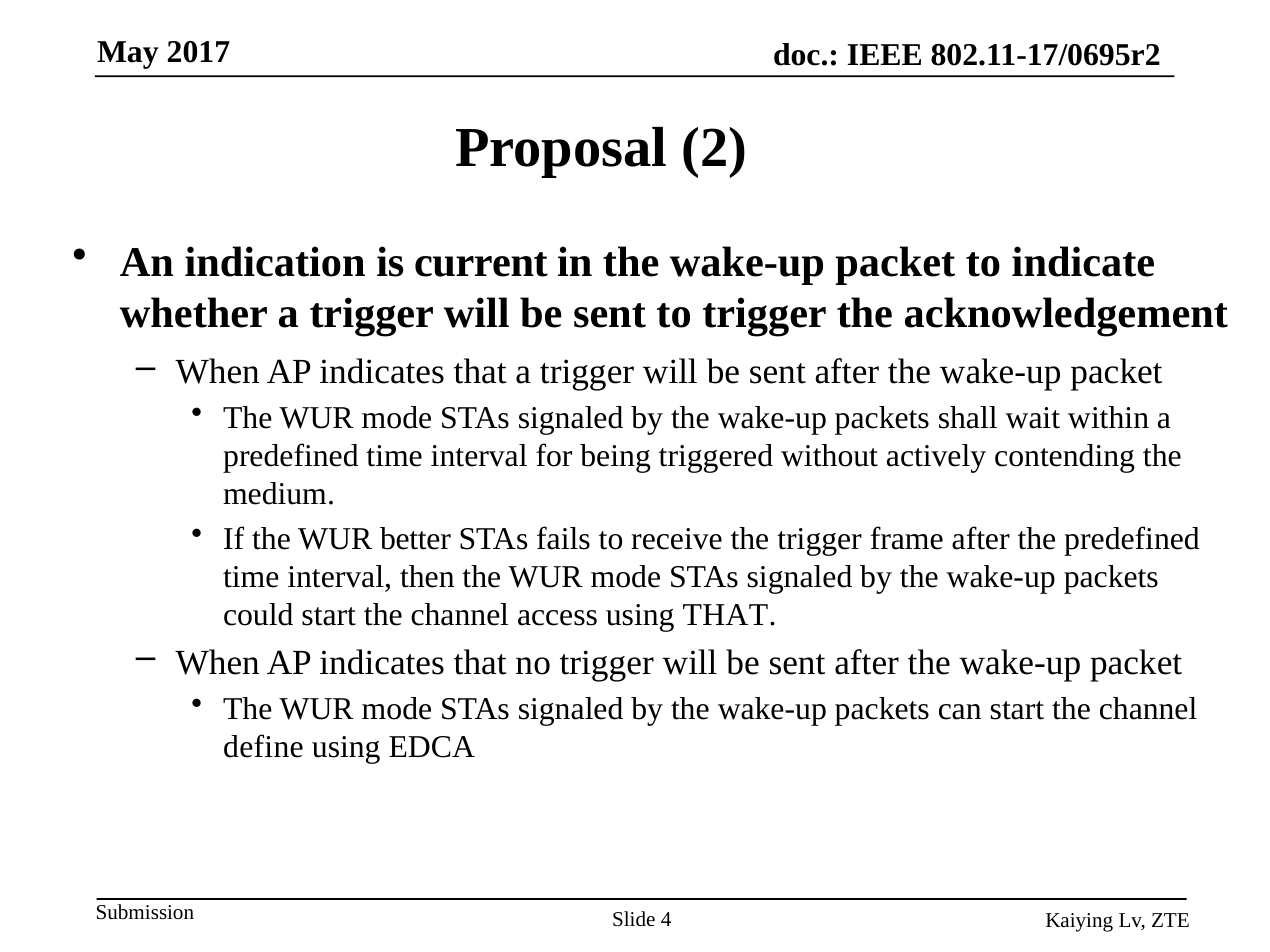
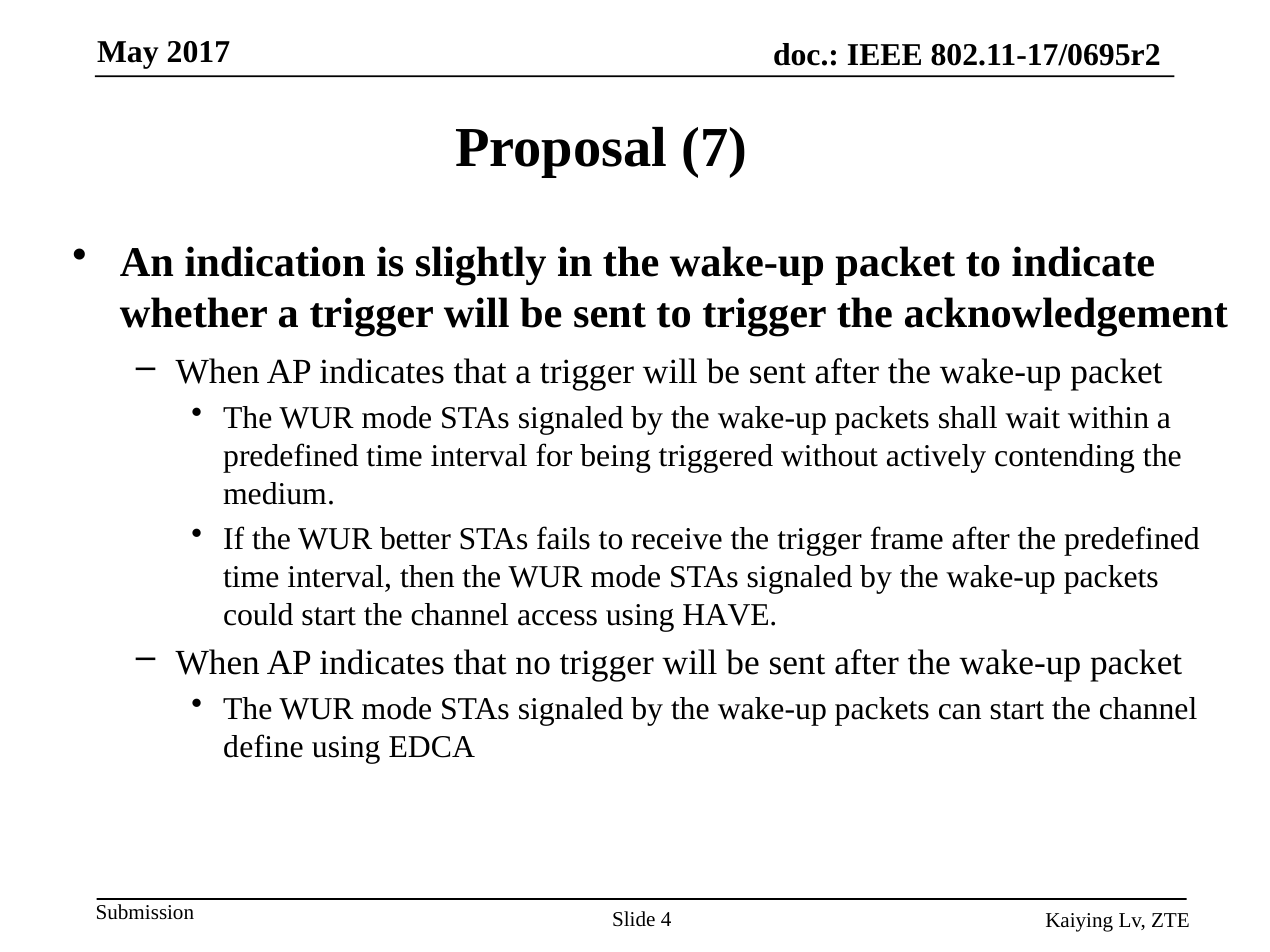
2: 2 -> 7 (714, 148)
current: current -> slightly (481, 263)
using THAT: THAT -> HAVE (730, 615)
